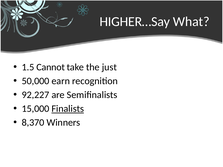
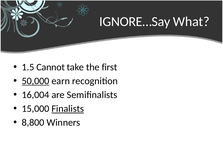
HIGHER…Say: HIGHER…Say -> IGNORE…Say (135, 22)
just: just -> first (109, 67)
50,000 underline: none -> present (36, 81)
92,227: 92,227 -> 16,004 (36, 95)
8,370: 8,370 -> 8,800 (33, 123)
